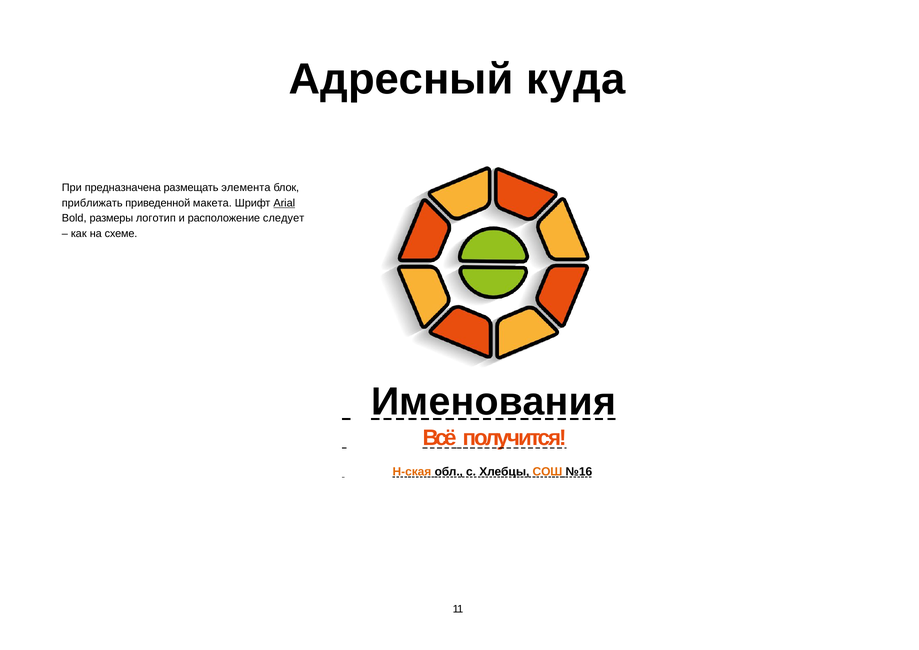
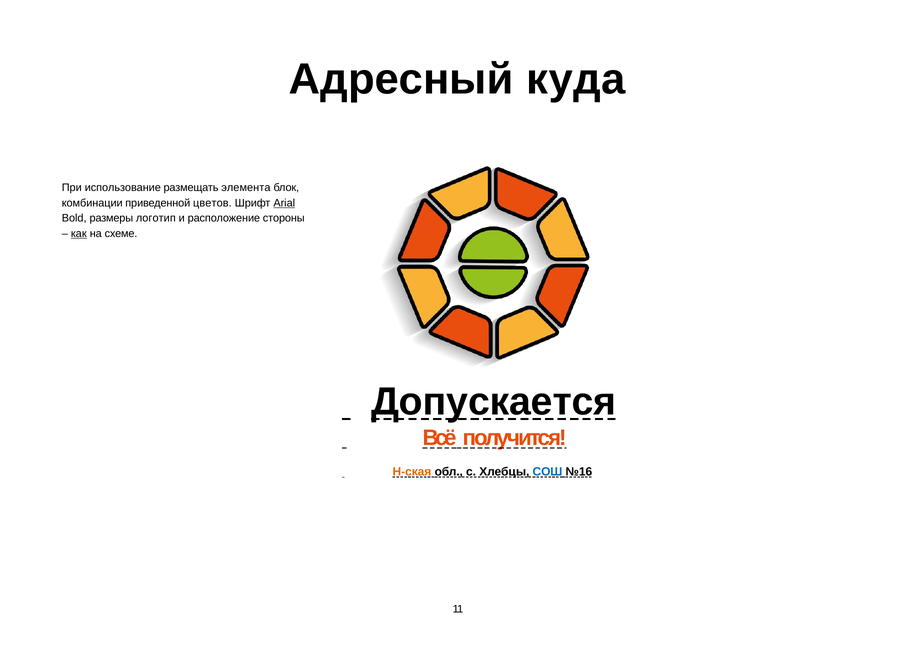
предназначена: предназначена -> использование (123, 188)
приближать: приближать -> комбинации (92, 203)
макета: макета -> цветов (212, 203)
следует: следует -> стороны (284, 218)
как underline: none -> present (79, 234)
Именования: Именования -> Допускается (494, 402)
СОШ colour: orange -> blue (548, 472)
